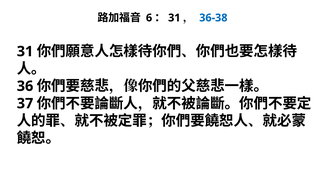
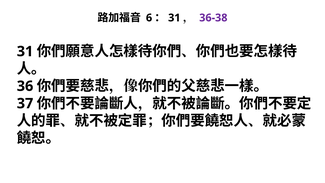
36-38 colour: blue -> purple (213, 18)
